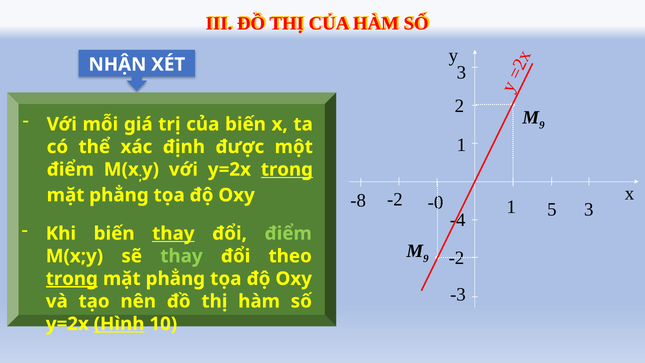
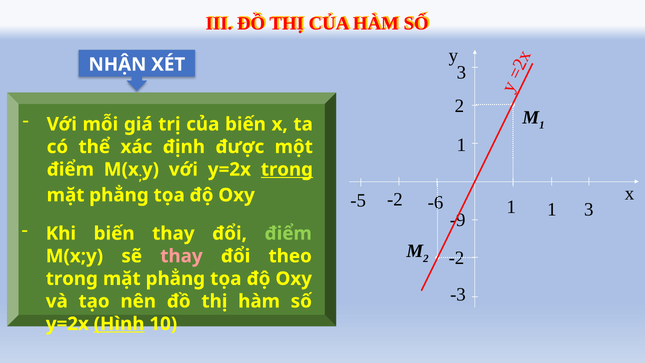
9: 9 -> 1 (542, 125)
-8: -8 -> -5 (358, 200)
-0: -0 -> -6 (436, 202)
1 5: 5 -> 1 (552, 210)
-4: -4 -> -9 (458, 220)
thay underline: present -> none (173, 233)
9: 9 -> 2 (426, 258)
thay colour: light green -> pink (181, 256)
trong underline: present -> none (72, 279)
